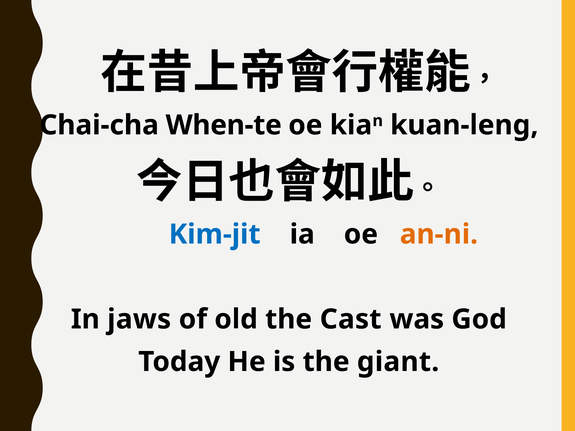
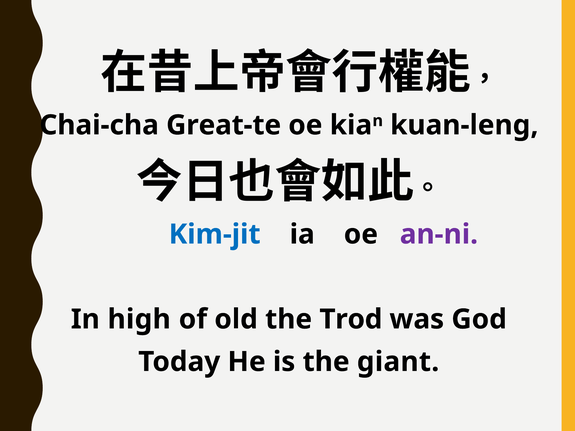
When-te: When-te -> Great-te (224, 125)
an-ni colour: orange -> purple (439, 234)
jaws: jaws -> high (139, 319)
Cast: Cast -> Trod (351, 319)
